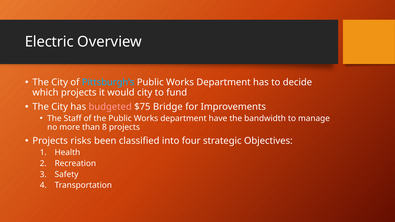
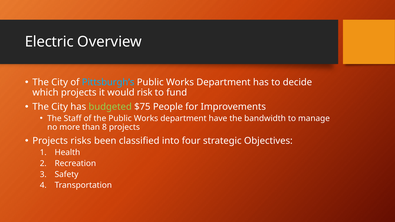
would city: city -> risk (145, 92)
budgeted colour: pink -> light green (110, 107)
Bridge: Bridge -> People (168, 107)
